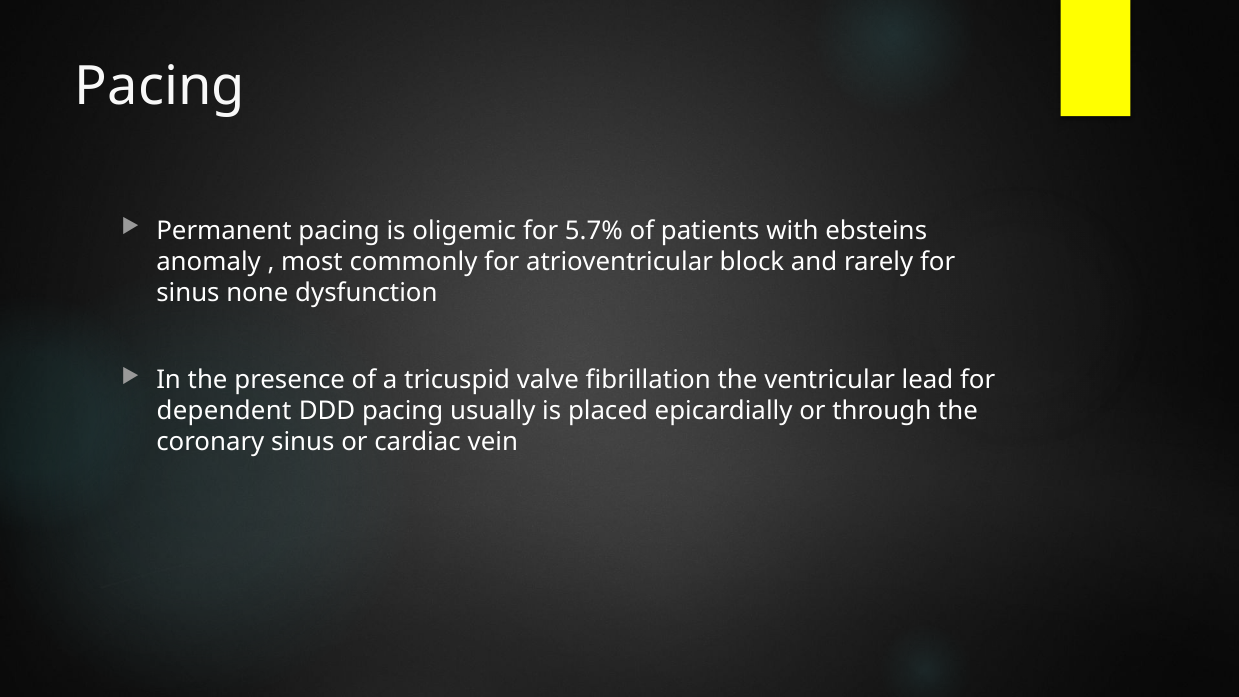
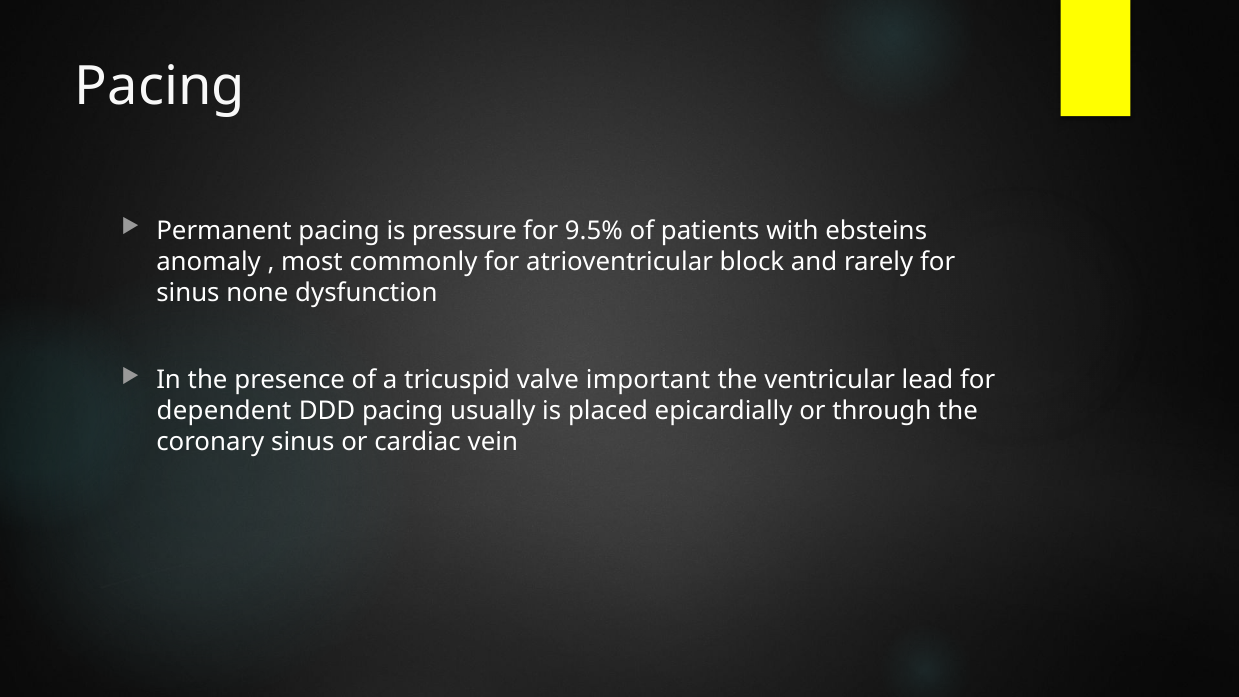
oligemic: oligemic -> pressure (464, 231)
5.7%: 5.7% -> 9.5% (594, 231)
fibrillation: fibrillation -> important (648, 380)
